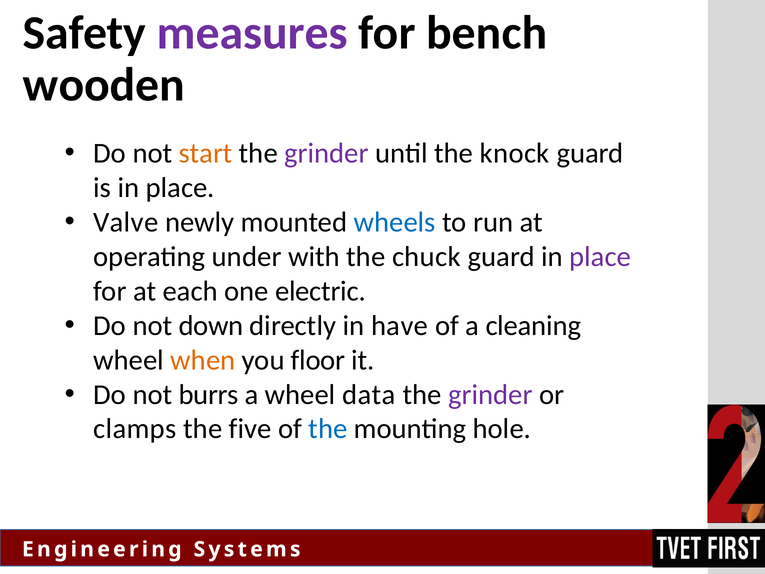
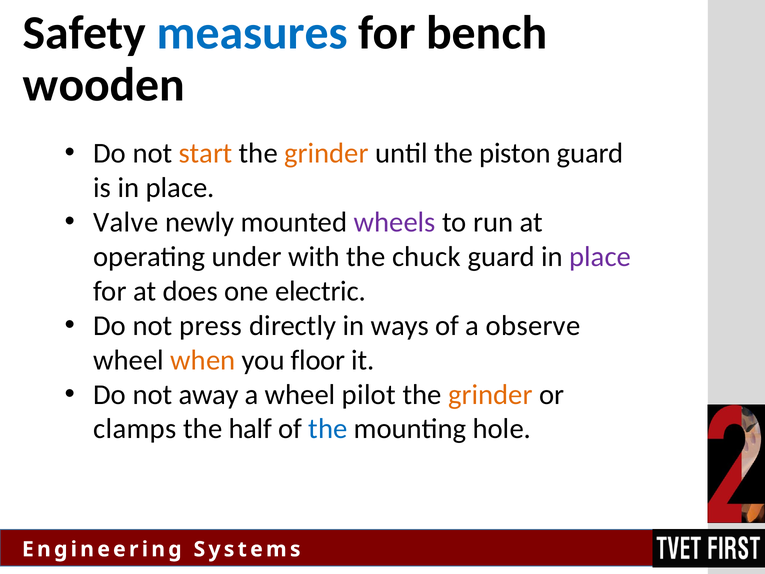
measures colour: purple -> blue (252, 33)
grinder colour: purple -> orange (326, 153)
knock: knock -> piston (515, 153)
wheels colour: blue -> purple (395, 222)
each: each -> does (190, 291)
down: down -> press (211, 325)
have: have -> ways (400, 325)
cleaning: cleaning -> observe (533, 325)
burrs: burrs -> away (209, 394)
data: data -> pilot (369, 394)
grinder colour: purple -> orange (490, 394)
five: five -> half (250, 429)
